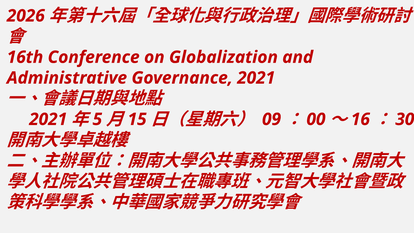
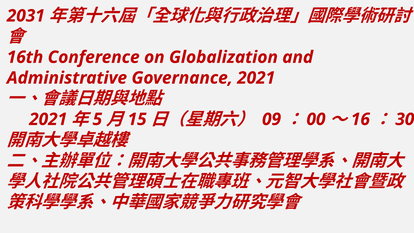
2026: 2026 -> 2031 (26, 16)
